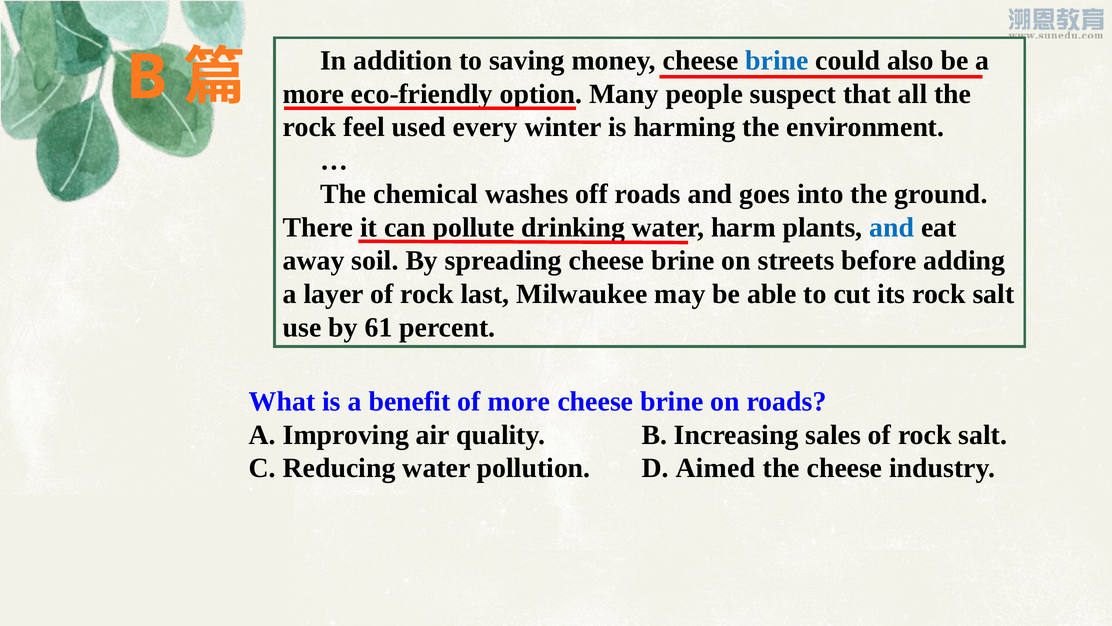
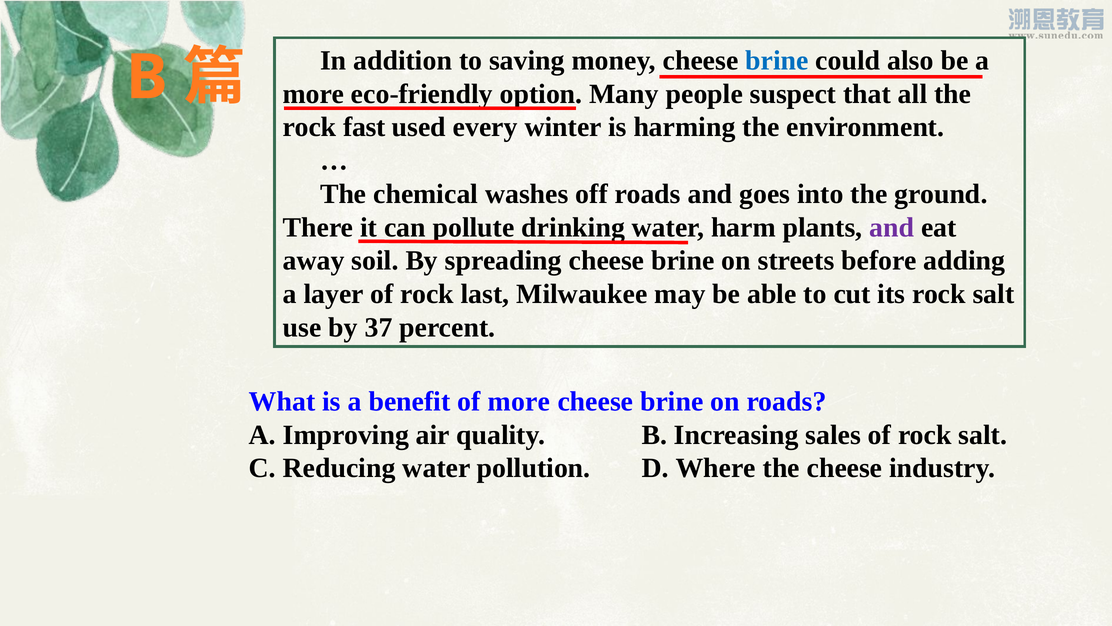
feel: feel -> fast (364, 127)
and colour: blue -> purple (892, 227)
61: 61 -> 37 (379, 327)
Aimed: Aimed -> Where (716, 468)
